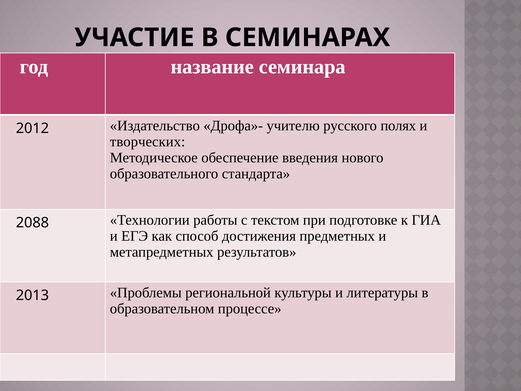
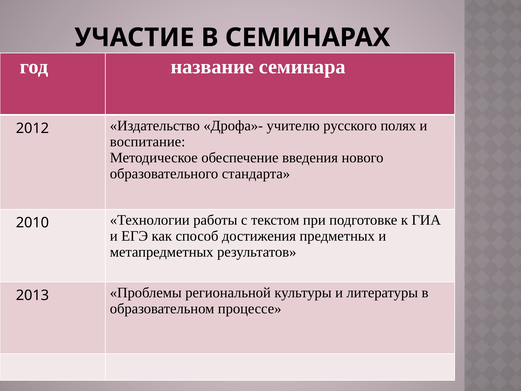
творческих: творческих -> воспитание (148, 142)
2088: 2088 -> 2010 (32, 223)
